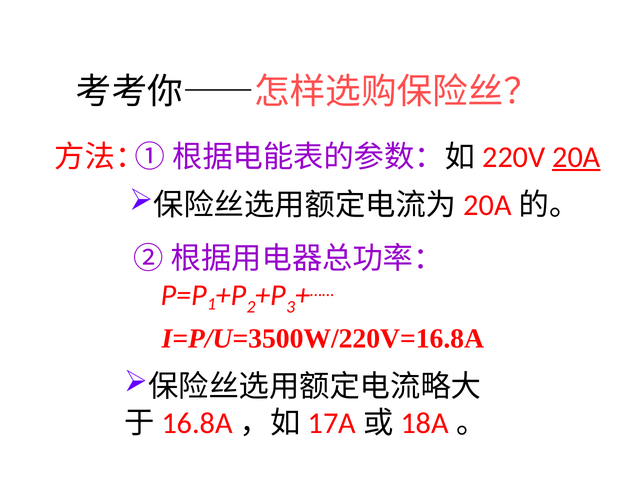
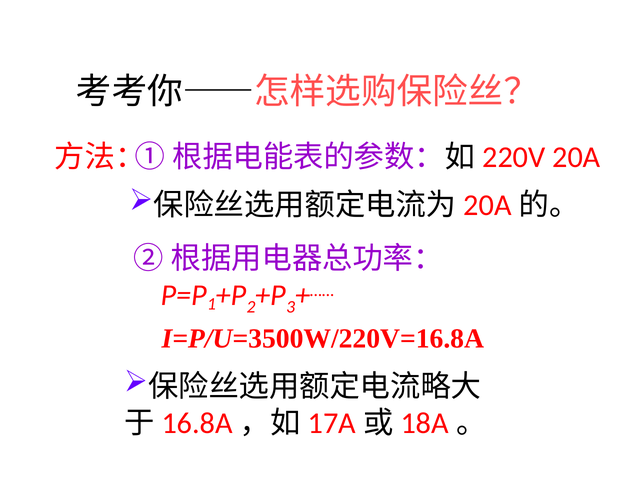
20A underline: present -> none (576, 157)
